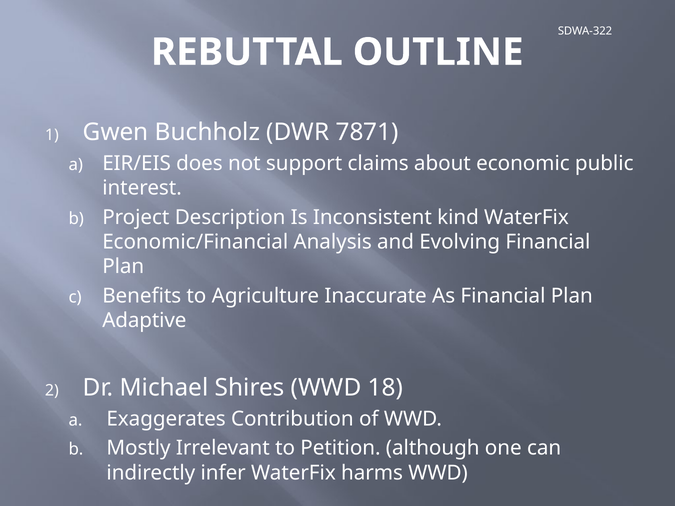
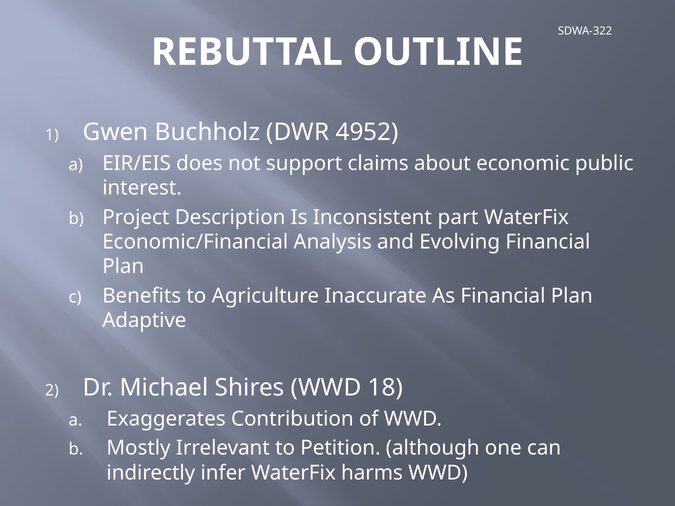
7871: 7871 -> 4952 (367, 132)
kind: kind -> part (458, 217)
